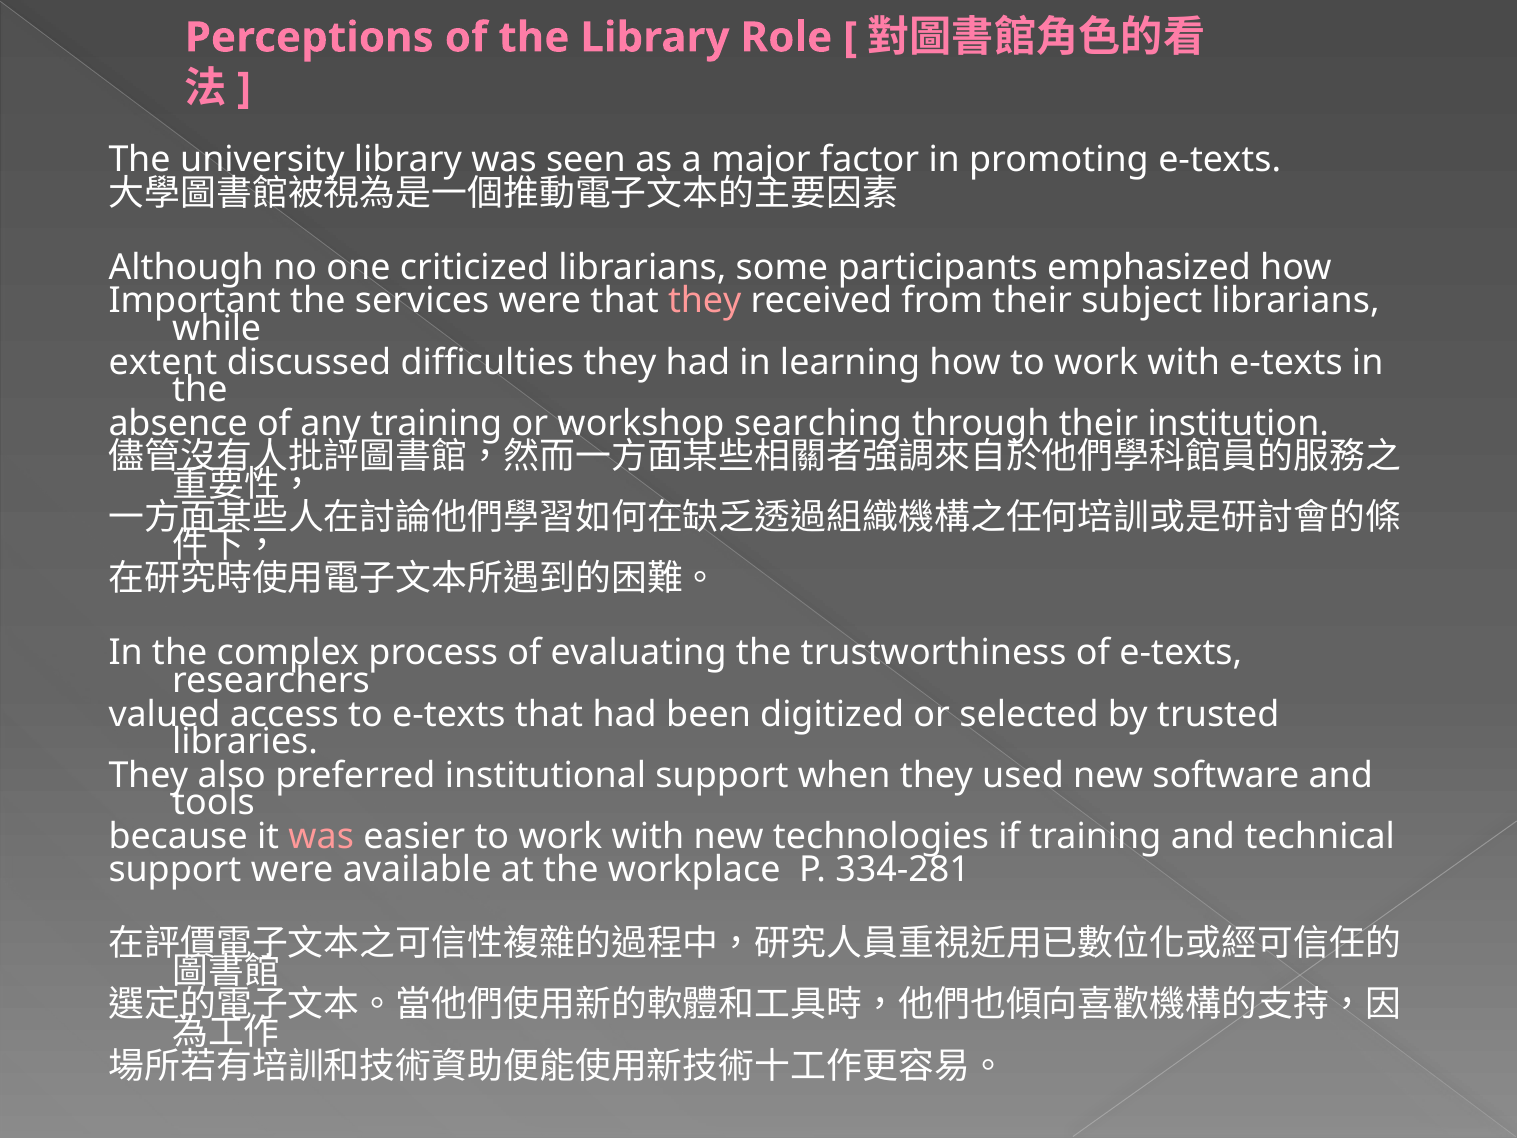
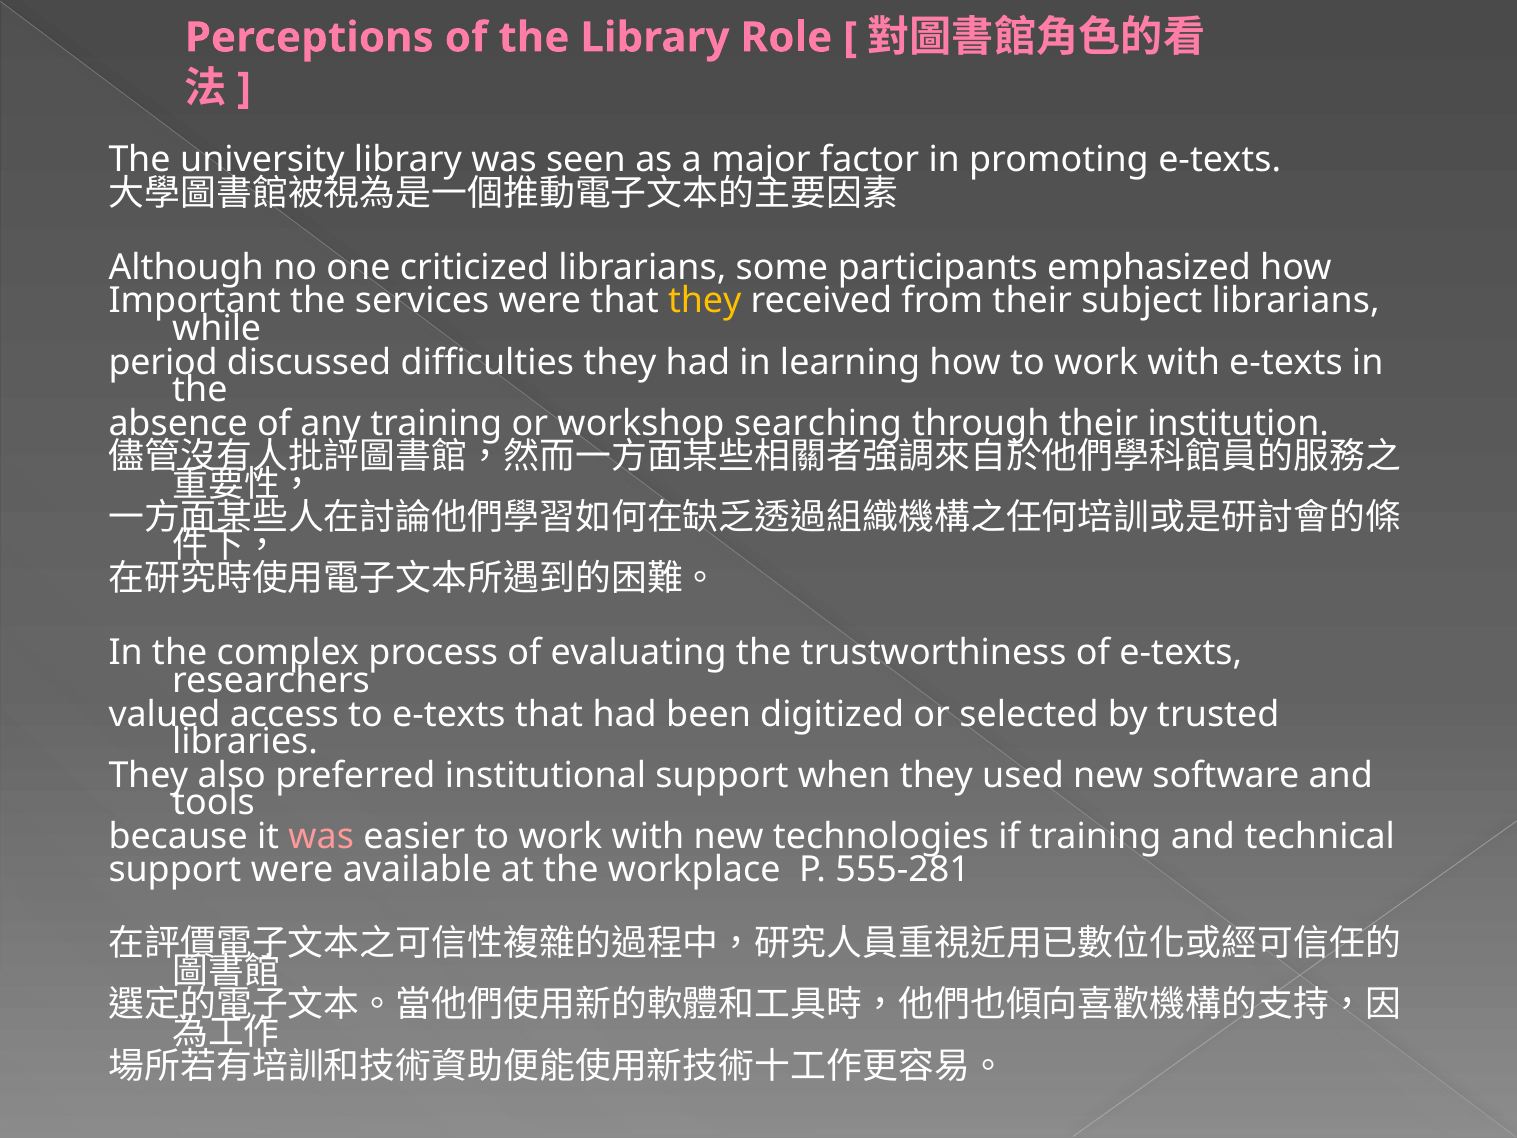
they colour: pink -> yellow (705, 301)
extent: extent -> period (163, 362)
334-281: 334-281 -> 555-281 (903, 870)
